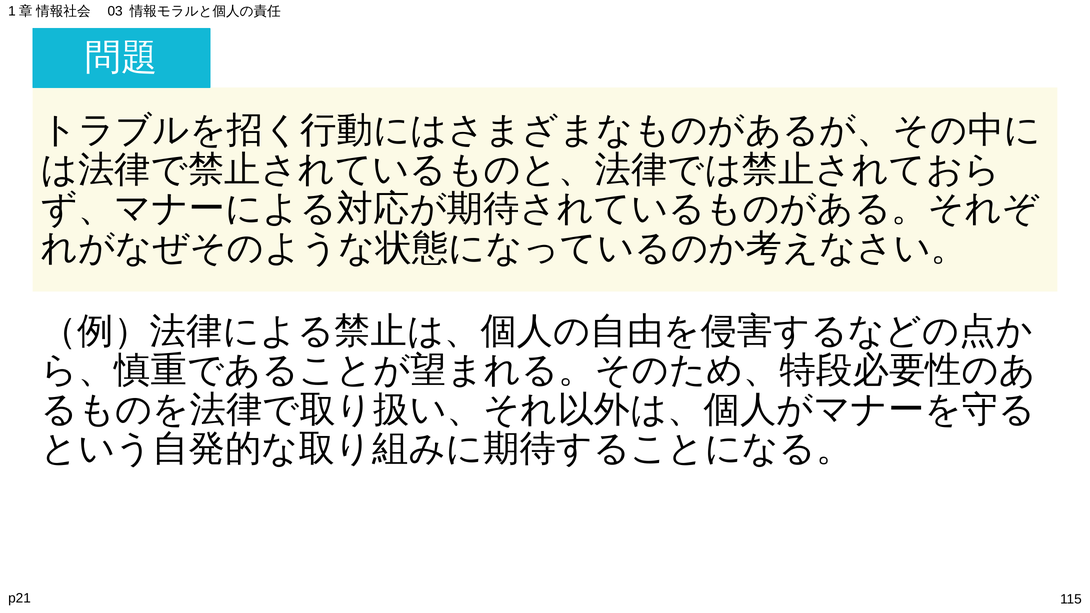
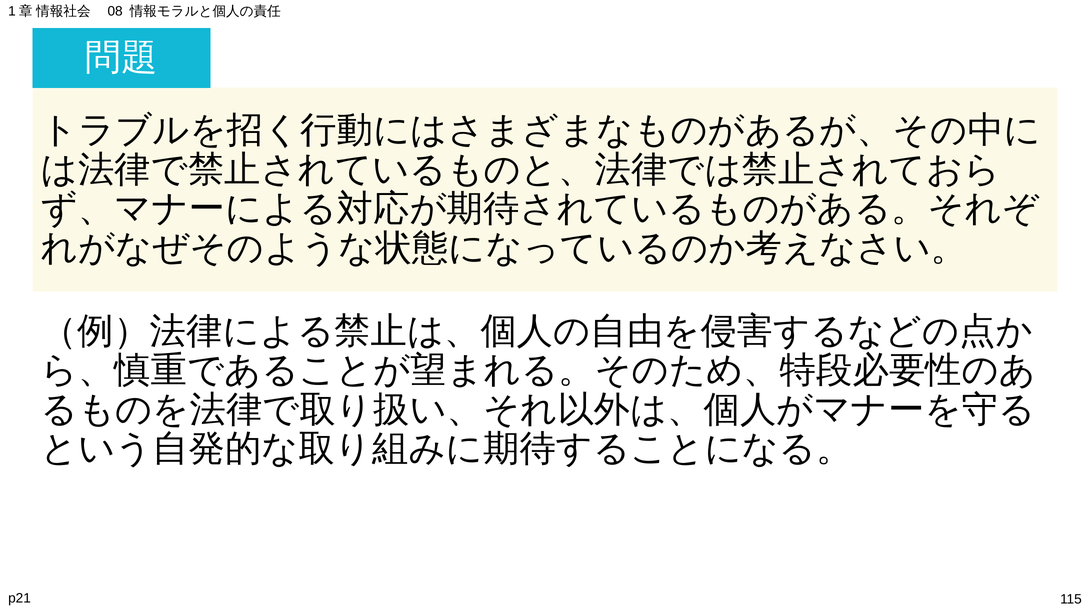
03: 03 -> 08 (115, 11)
